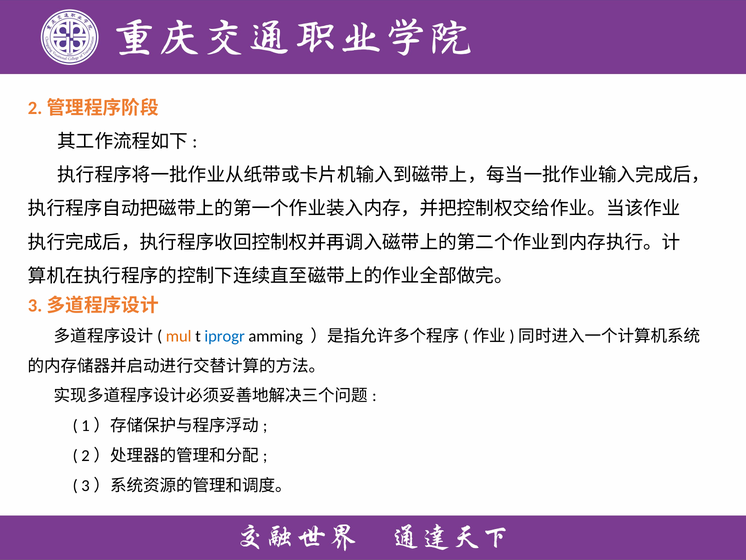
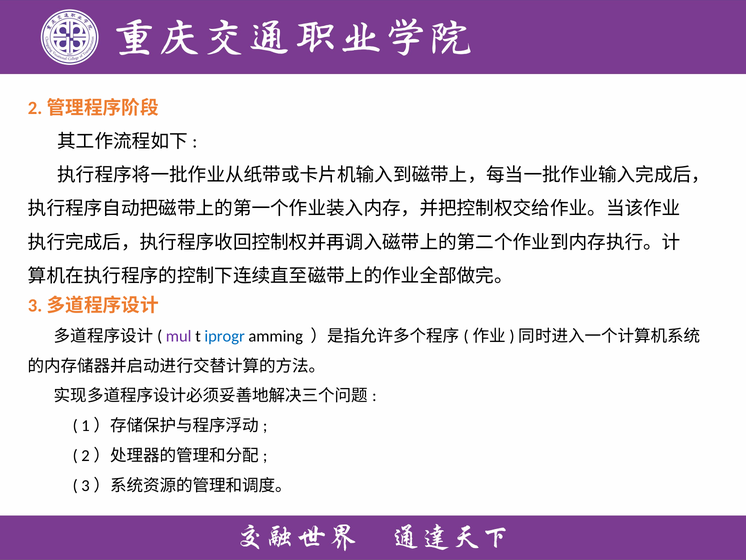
mul colour: orange -> purple (179, 336)
